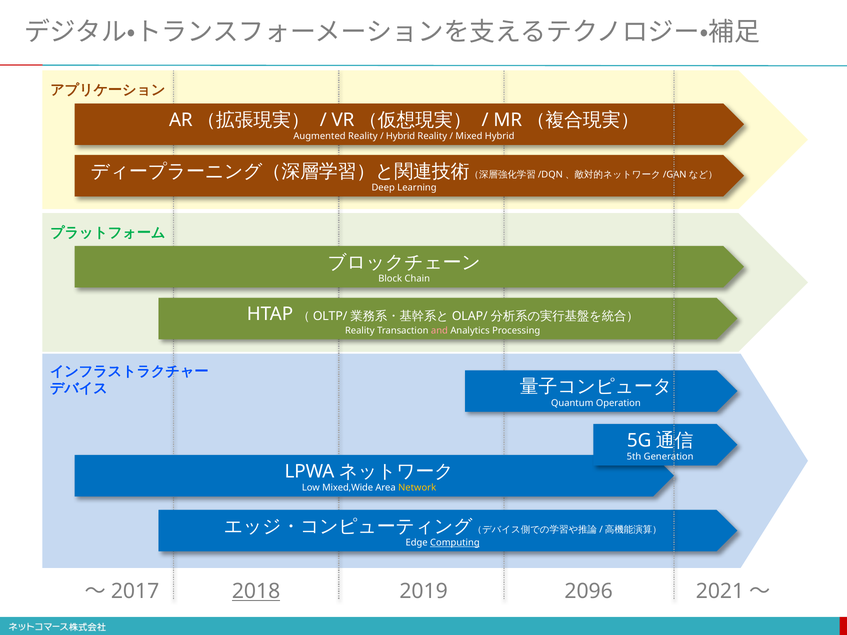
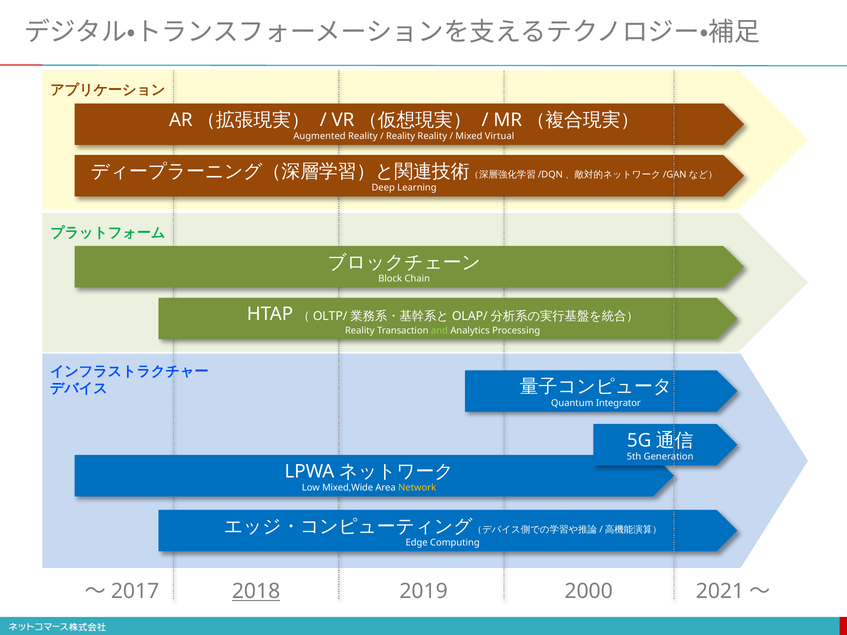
Hybrid: Hybrid -> Reality (401, 136)
Mixed Hybrid: Hybrid -> Virtual (500, 136)
and colour: pink -> light green (439, 331)
Operation: Operation -> Integrator (618, 403)
Computing underline: present -> none (455, 543)
2096: 2096 -> 2000 (589, 592)
